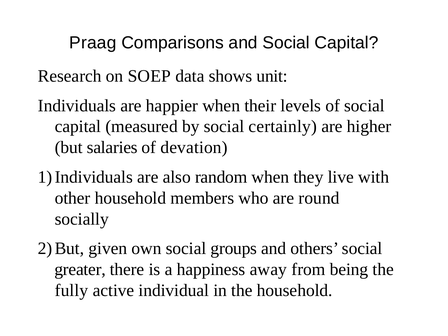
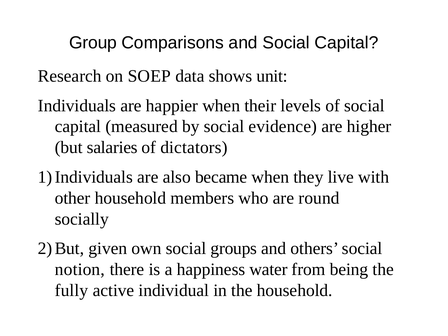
Praag: Praag -> Group (93, 43)
certainly: certainly -> evidence (283, 127)
devation: devation -> dictators (194, 147)
random: random -> became (221, 177)
greater: greater -> notion (80, 269)
away: away -> water (268, 269)
